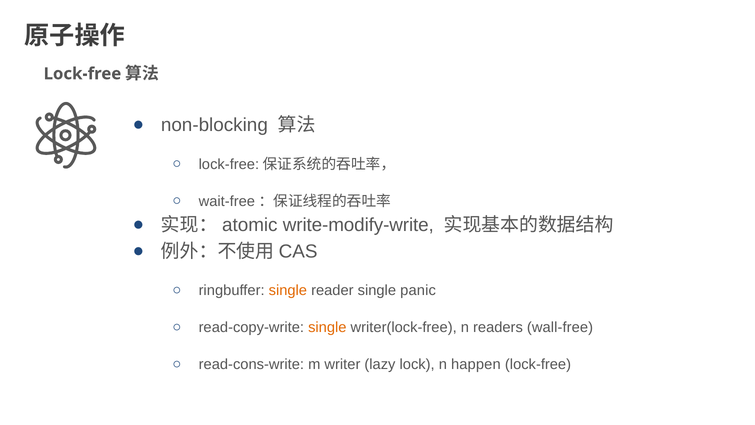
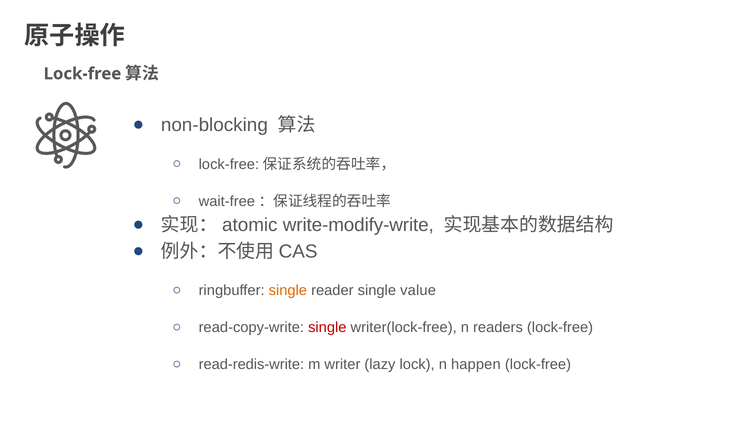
panic: panic -> value (418, 290)
single colour: orange -> red (327, 327)
readers wall-free: wall-free -> lock-free (560, 327)
read-cons-write: read-cons-write -> read-redis-write (251, 364)
